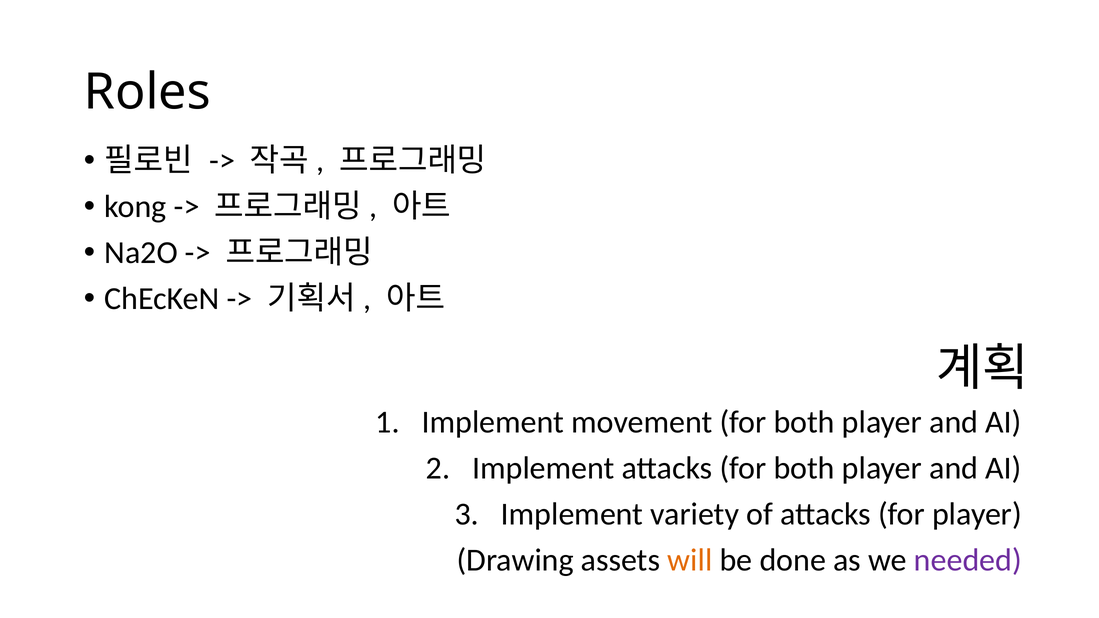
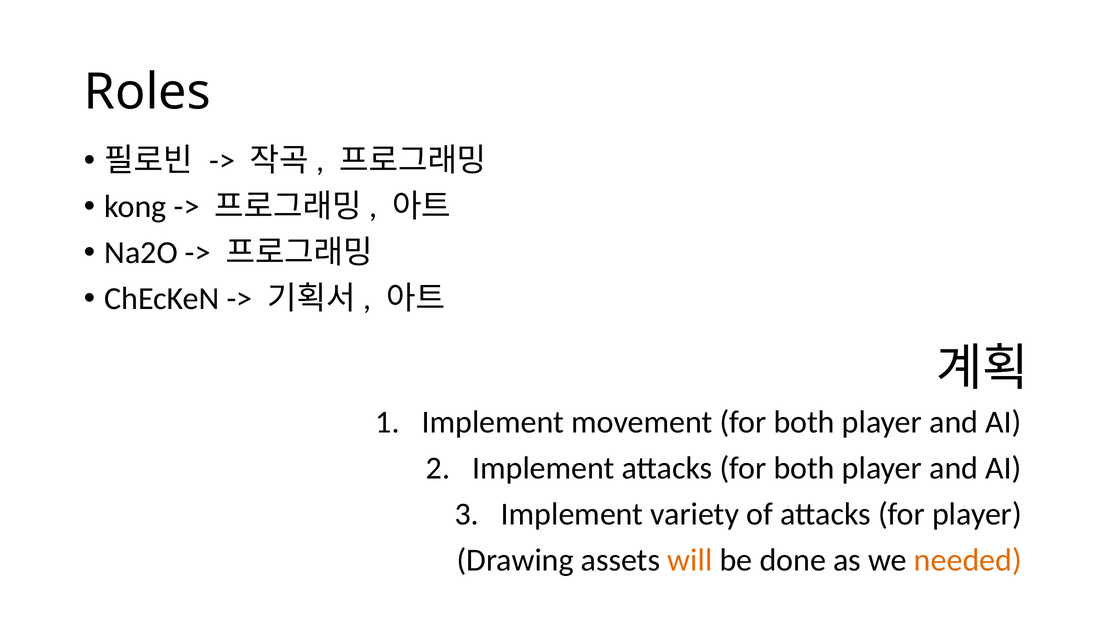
needed colour: purple -> orange (968, 560)
